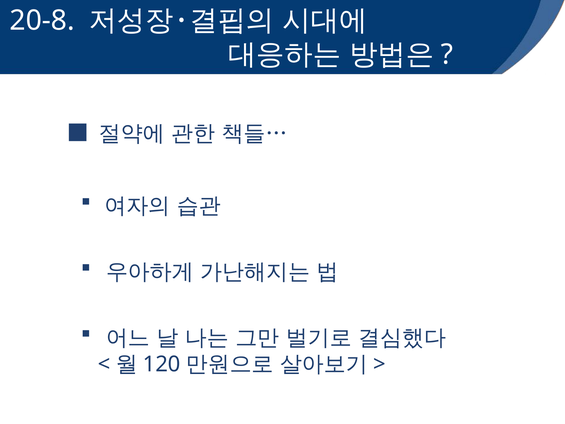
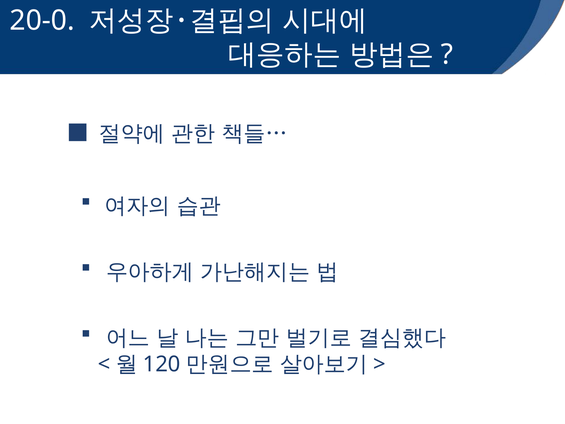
20-8: 20-8 -> 20-0 (42, 21)
